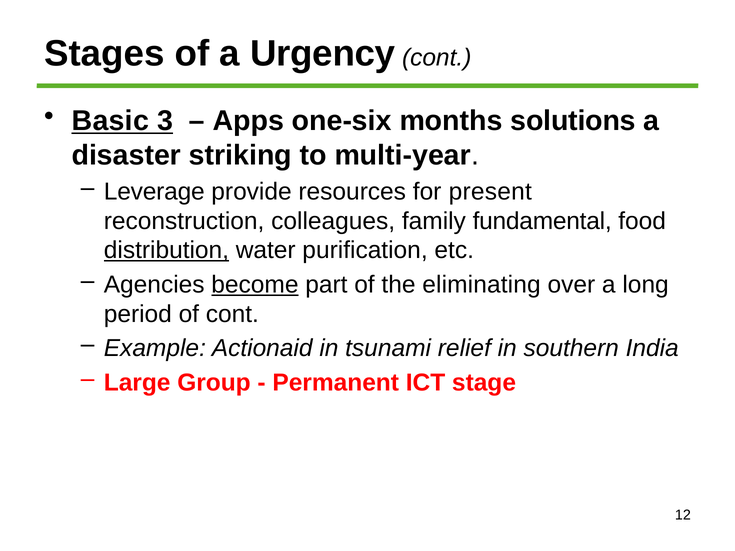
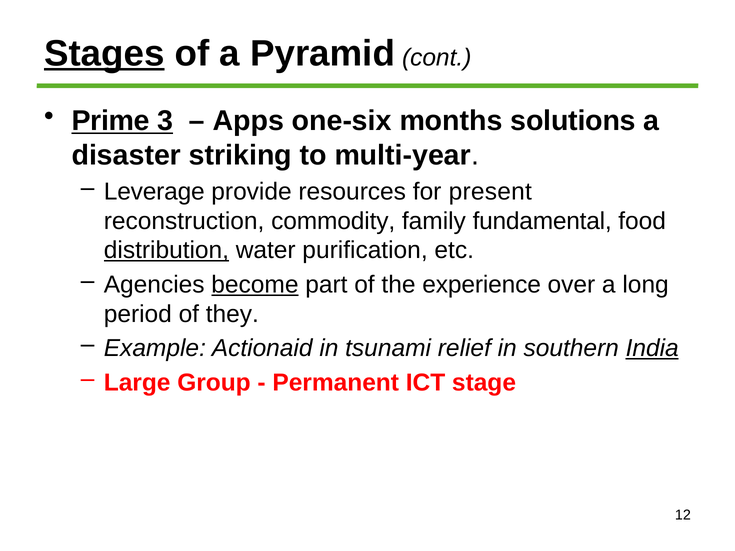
Stages underline: none -> present (104, 53)
Urgency: Urgency -> Pyramid (323, 53)
Basic: Basic -> Prime (111, 121)
colleagues: colleagues -> commodity (333, 221)
eliminating: eliminating -> experience (482, 285)
of cont: cont -> they (232, 314)
India underline: none -> present (652, 348)
